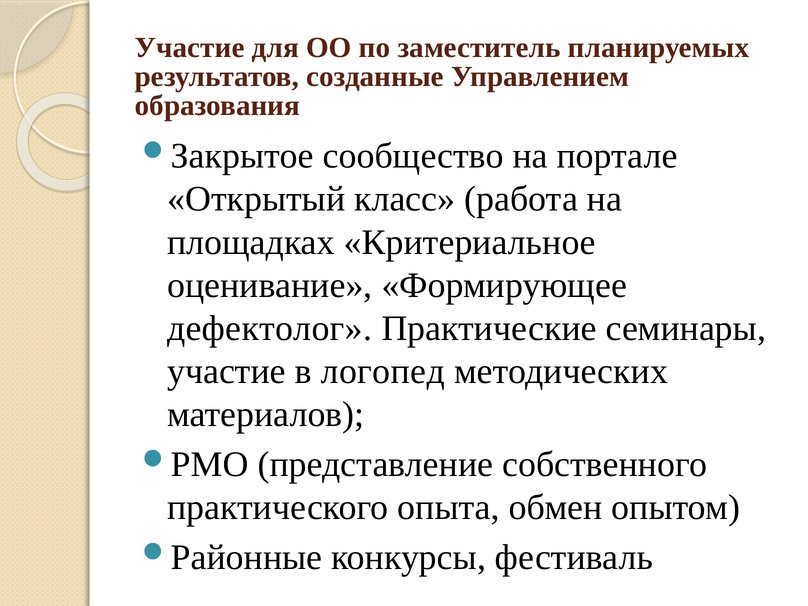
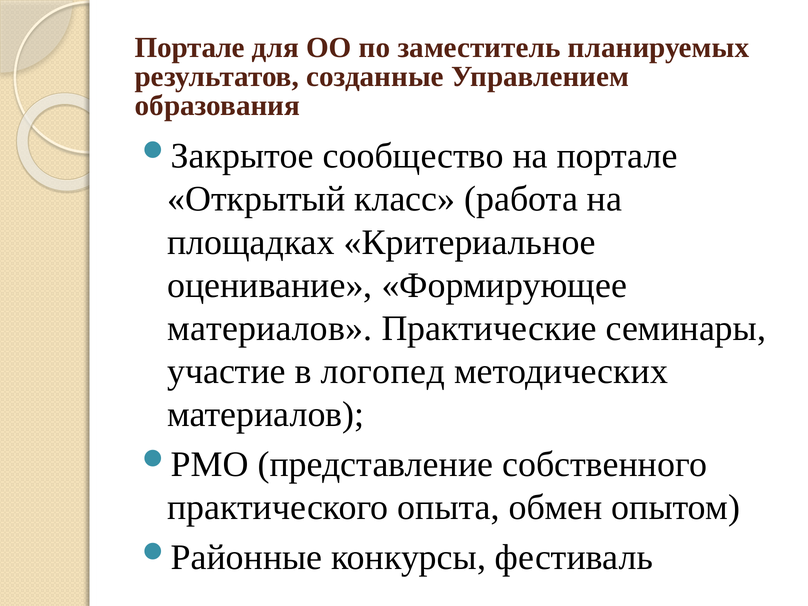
Участие: Участие -> Портале (190, 48)
дефектолог: дефектолог -> материалов (270, 328)
